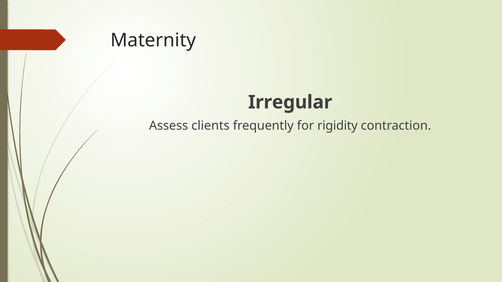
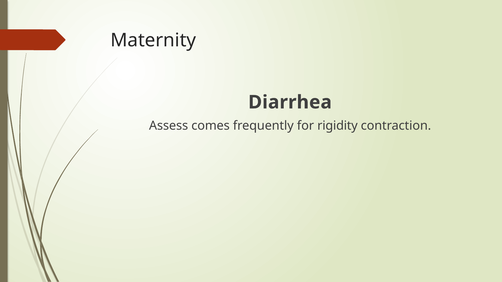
Irregular: Irregular -> Diarrhea (290, 102)
clients: clients -> comes (211, 126)
